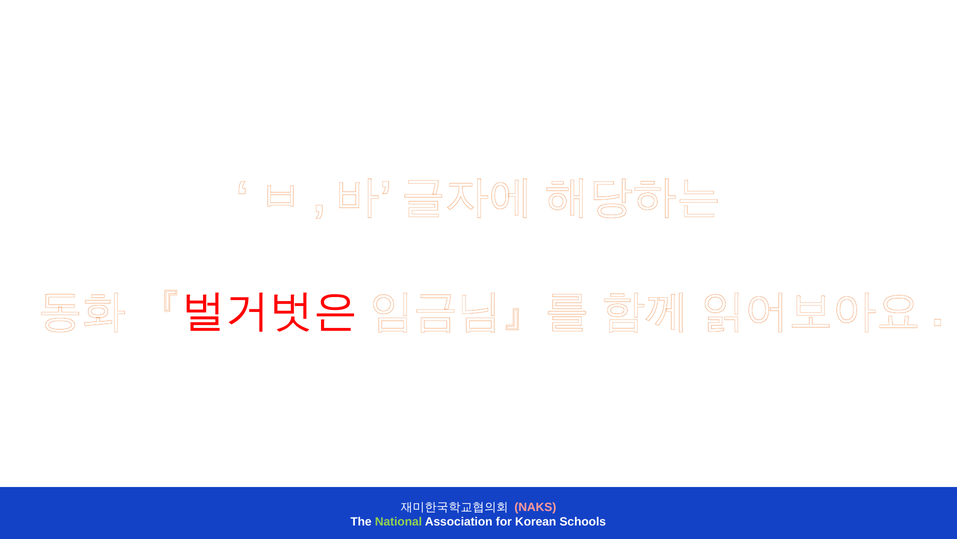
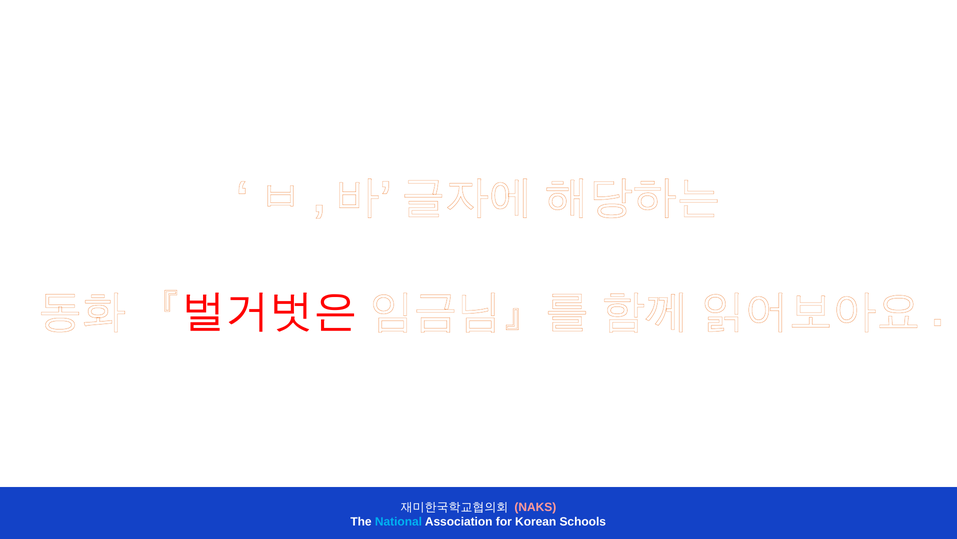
National colour: light green -> light blue (398, 521)
